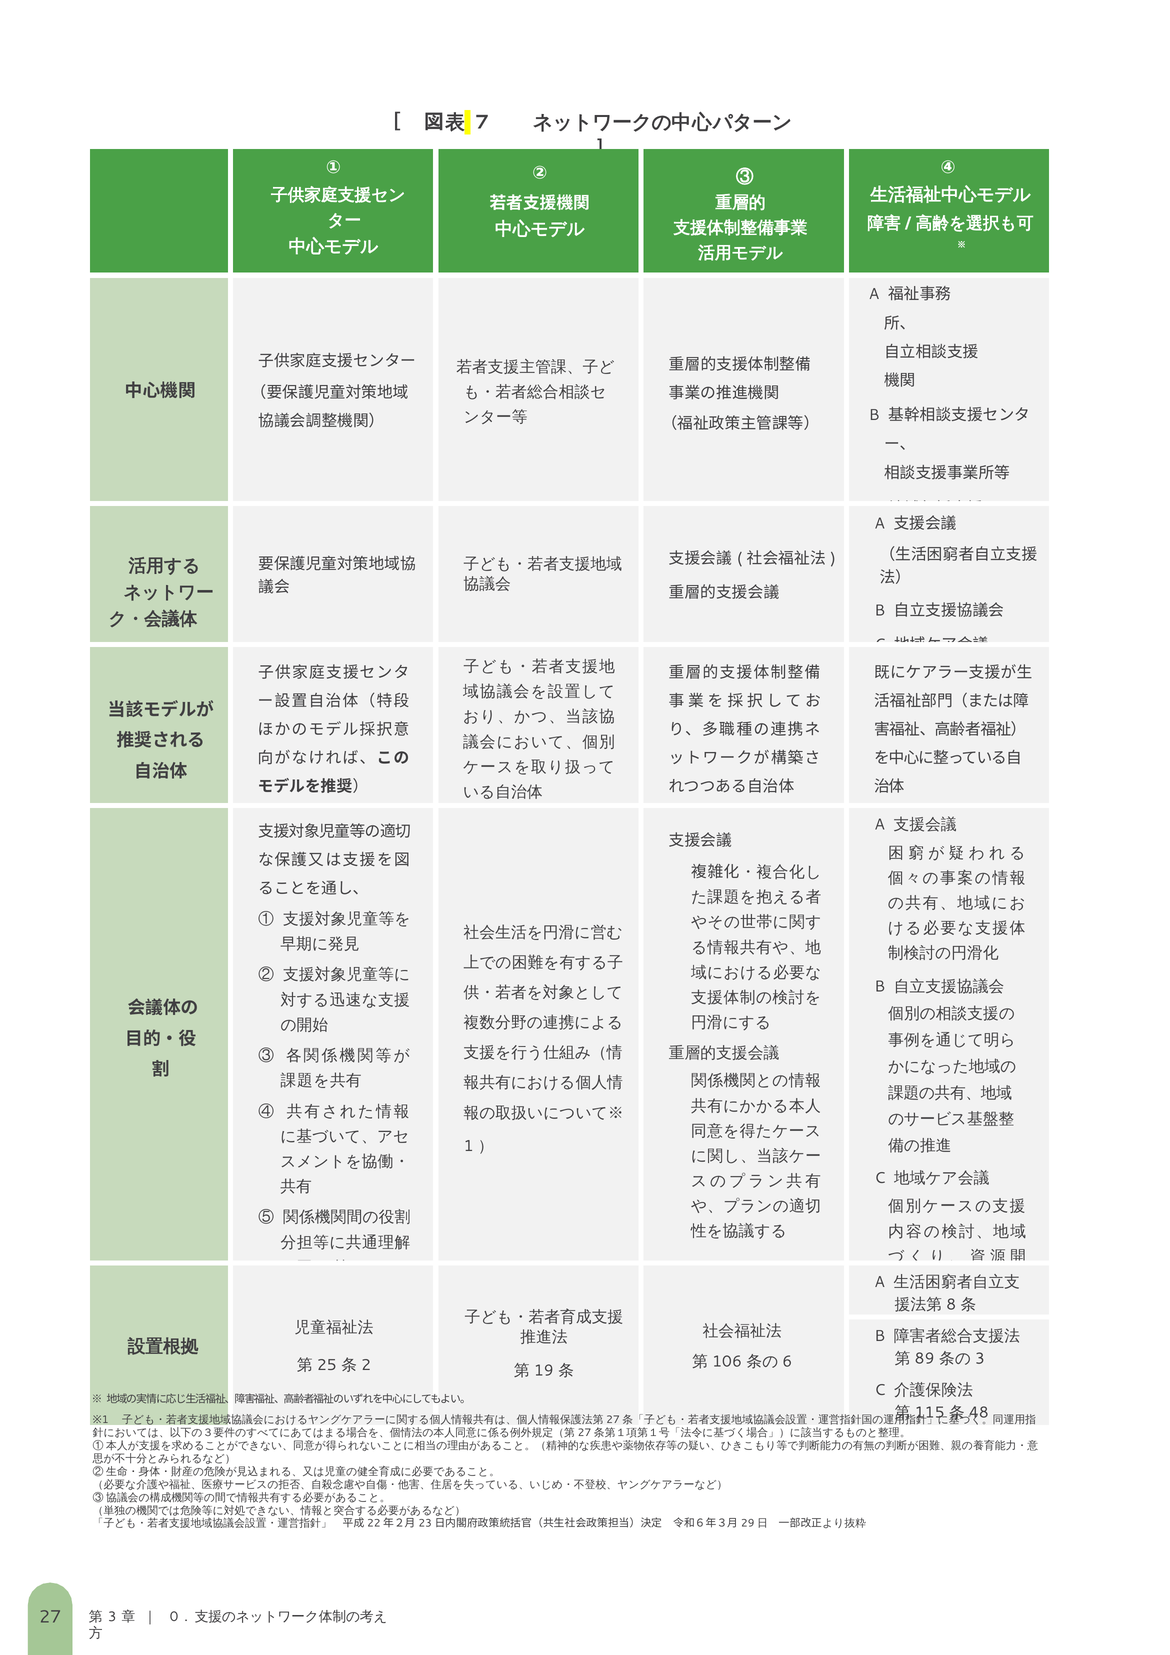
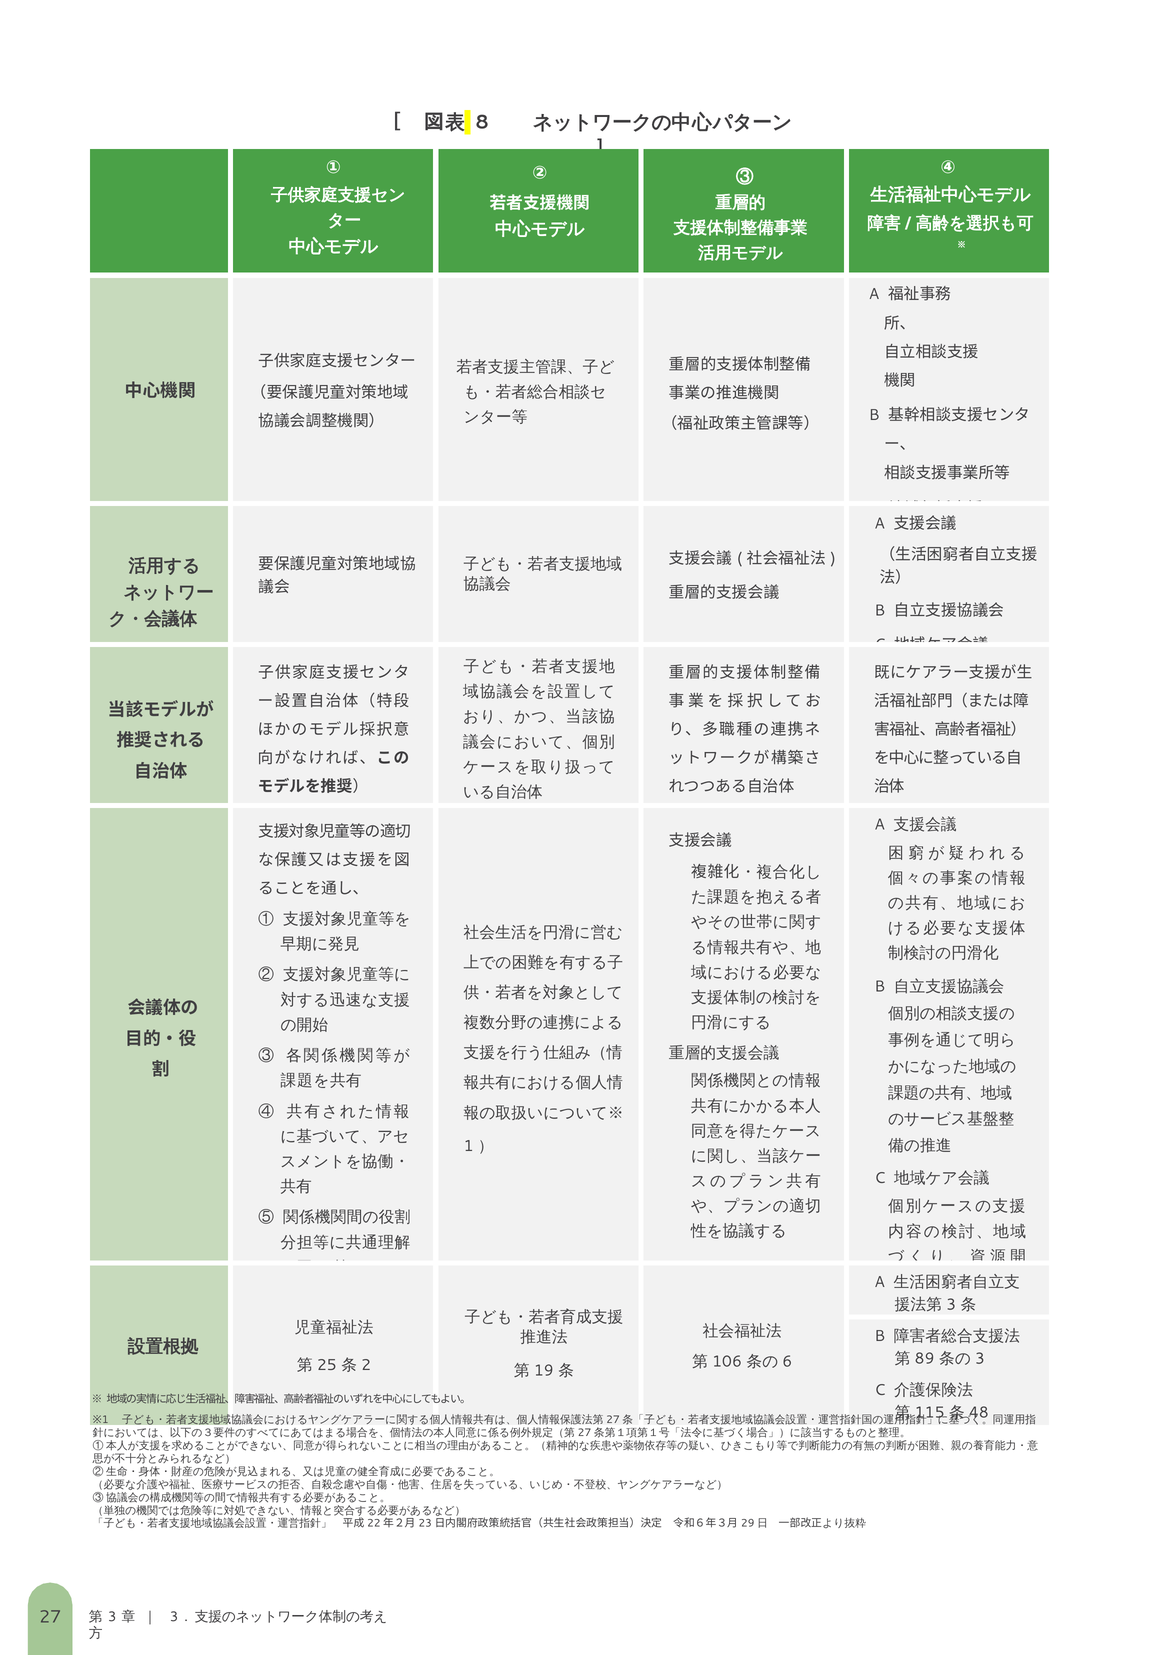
7: 7 -> 8 (482, 122)
8: 8 -> 3 (951, 1304)
0: 0 -> 3 (174, 1616)
